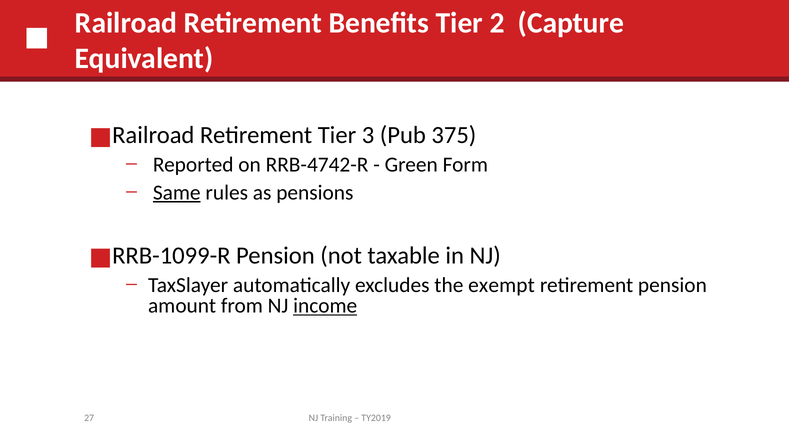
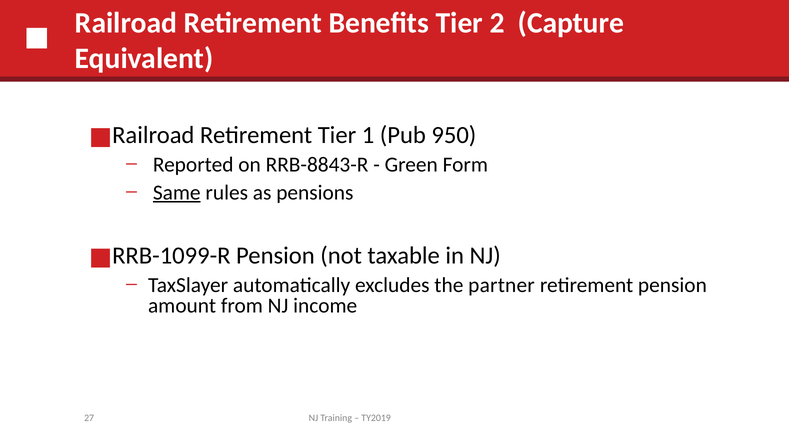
3: 3 -> 1 (368, 135)
375: 375 -> 950 (454, 135)
RRB-4742-R: RRB-4742-R -> RRB-8843-R (317, 165)
exempt: exempt -> partner (502, 285)
income underline: present -> none (325, 306)
